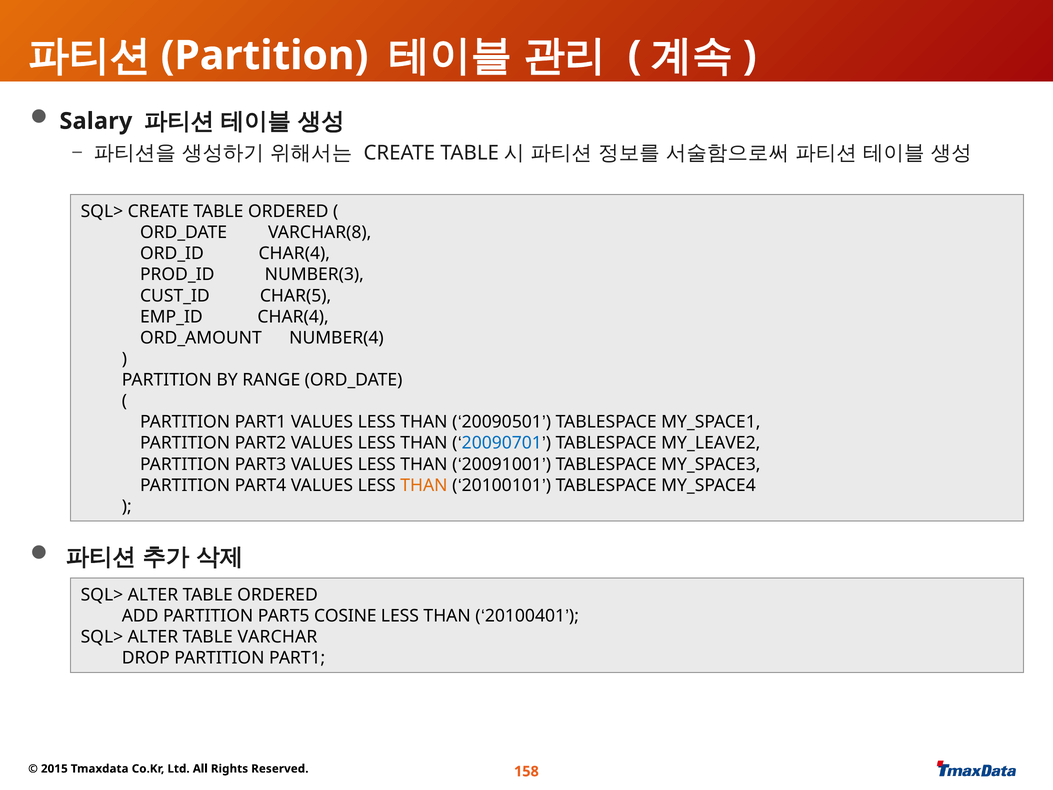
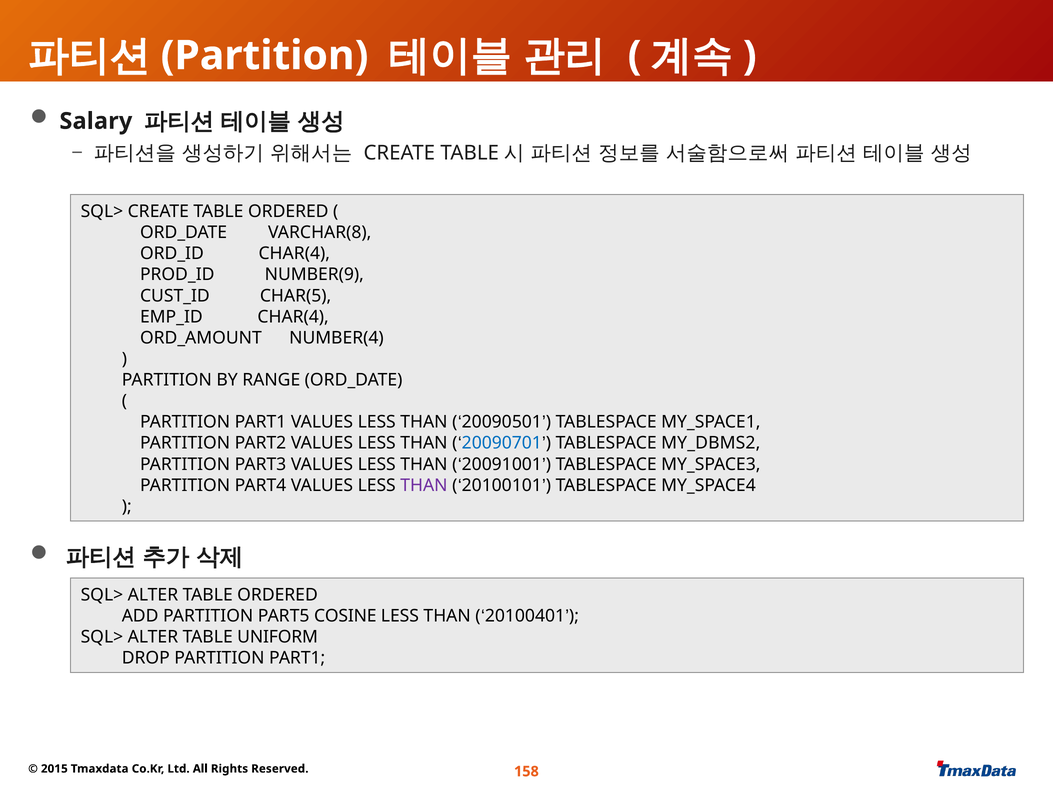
NUMBER(3: NUMBER(3 -> NUMBER(9 (314, 275)
MY_LEAVE2: MY_LEAVE2 -> MY_DBMS2 (711, 443)
THAN colour: orange -> purple (424, 485)
VARCHAR: VARCHAR -> UNIFORM (278, 637)
